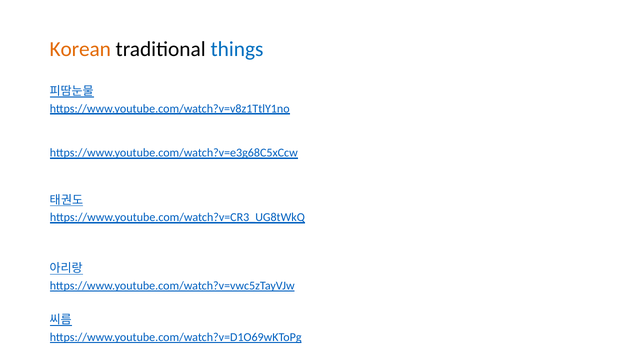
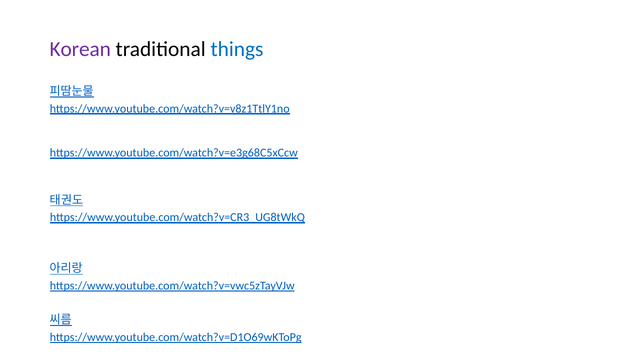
Korean colour: orange -> purple (80, 49)
